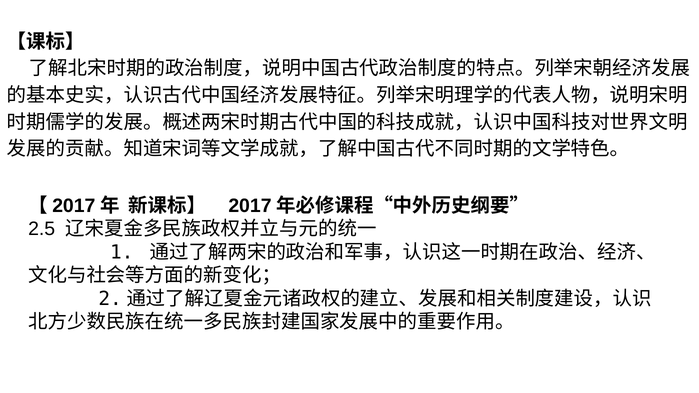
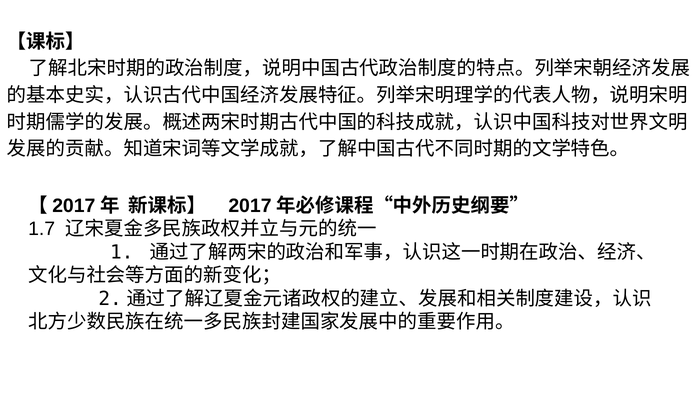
2.5: 2.5 -> 1.7 (42, 229)
